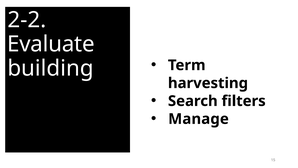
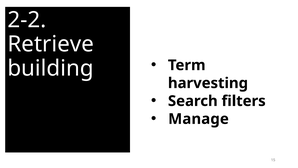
Evaluate: Evaluate -> Retrieve (51, 44)
